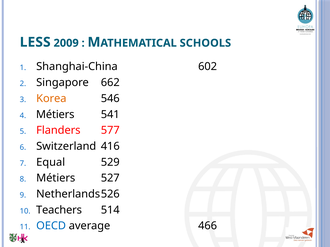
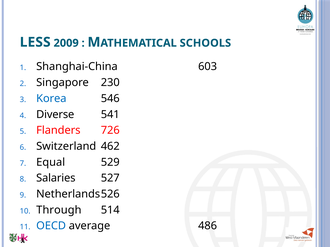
602: 602 -> 603 (208, 67)
662: 662 -> 230 (110, 83)
Korea colour: orange -> blue (51, 99)
Métiers: Métiers -> Diverse (55, 115)
577: 577 -> 726 (110, 131)
416: 416 -> 462 (110, 147)
Métiers: Métiers -> Salaries (56, 178)
Teachers: Teachers -> Through (59, 210)
466: 466 -> 486 (208, 226)
